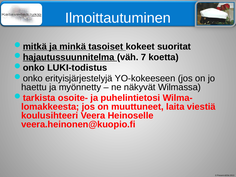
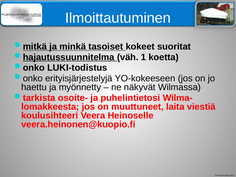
7: 7 -> 1 (143, 57)
